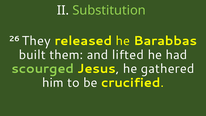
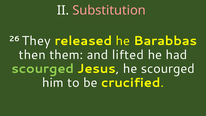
Substitution colour: light green -> pink (109, 10)
built: built -> then (32, 55)
he gathered: gathered -> scourged (168, 69)
